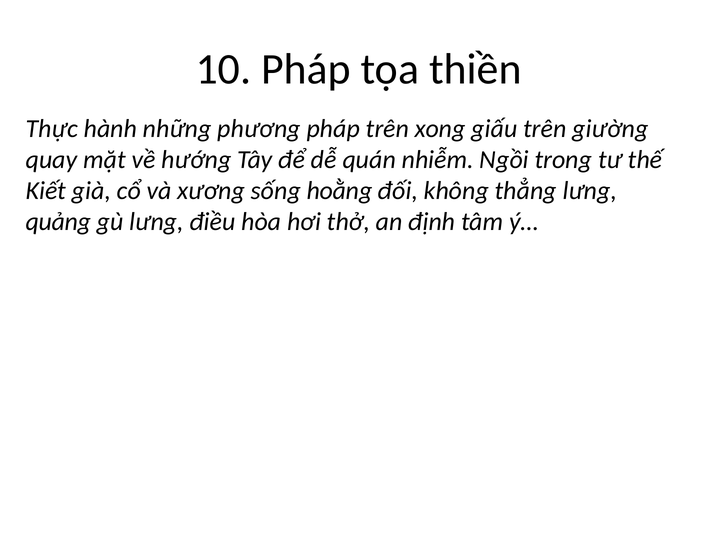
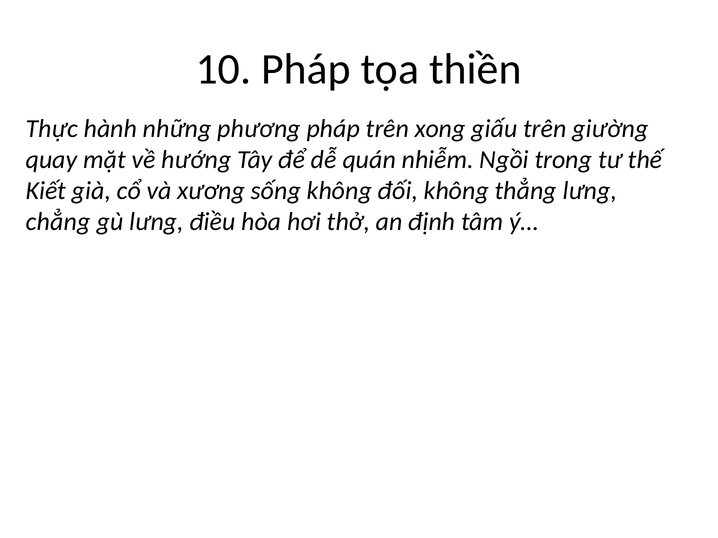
sống hoằng: hoằng -> không (339, 191)
quảng: quảng -> chẳng (58, 222)
